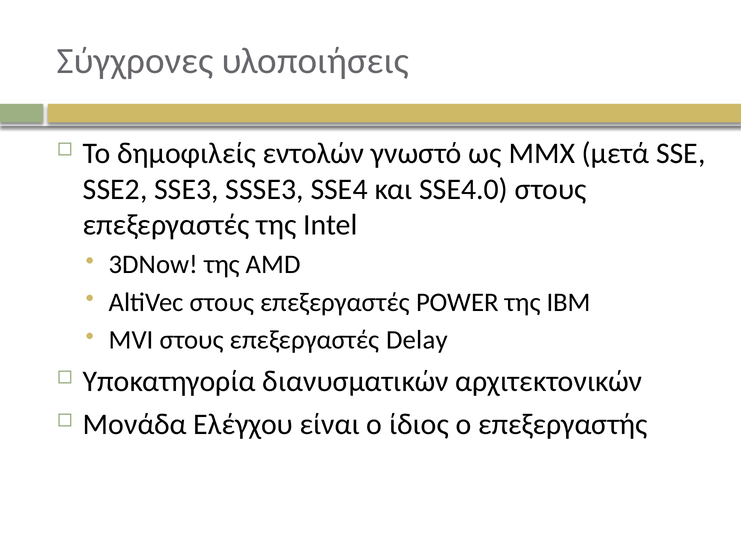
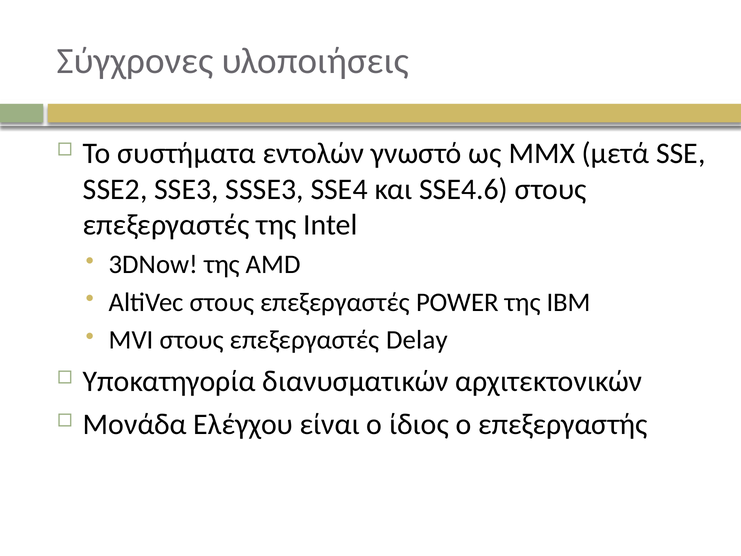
δημοφιλείς: δημοφιλείς -> συστήματα (187, 153)
SSE4.0: SSE4.0 -> SSE4.6 (464, 189)
